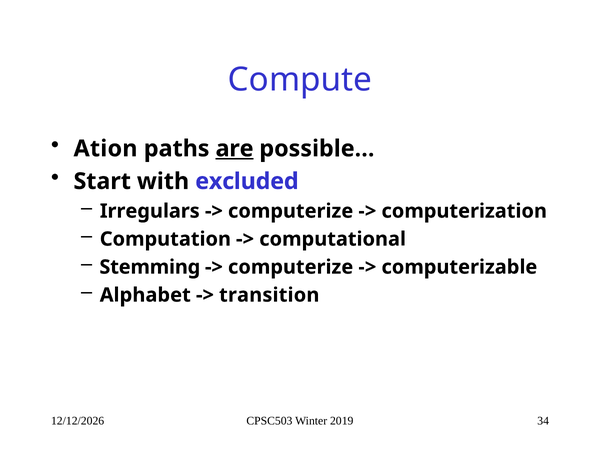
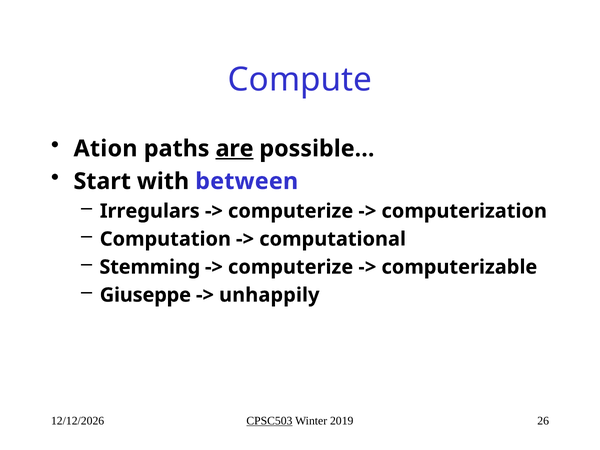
excluded: excluded -> between (247, 181)
Alphabet: Alphabet -> Giuseppe (145, 295)
transition: transition -> unhappily (269, 295)
CPSC503 underline: none -> present (269, 421)
34: 34 -> 26 (543, 421)
